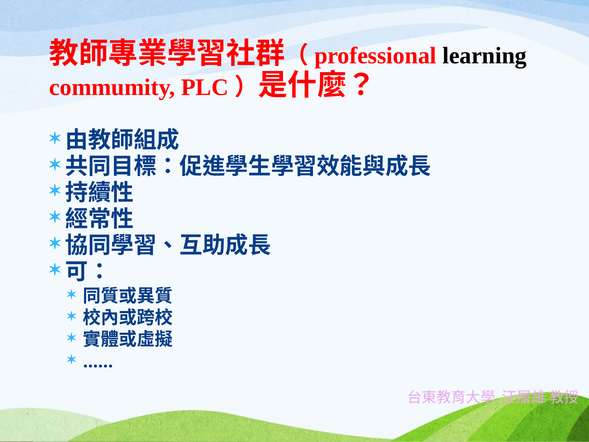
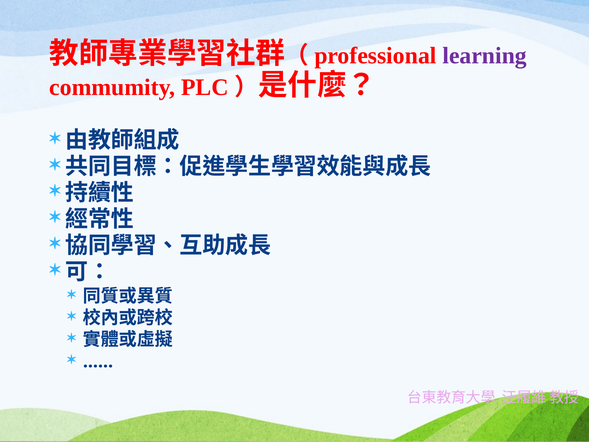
learning colour: black -> purple (485, 56)
